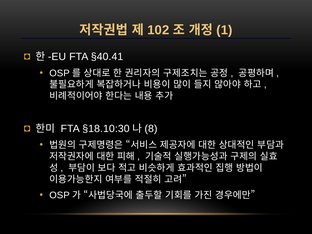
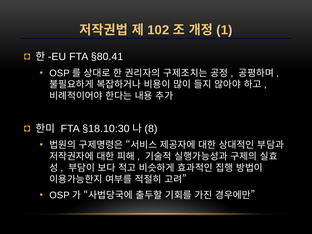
§40.41: §40.41 -> §80.41 (107, 57)
